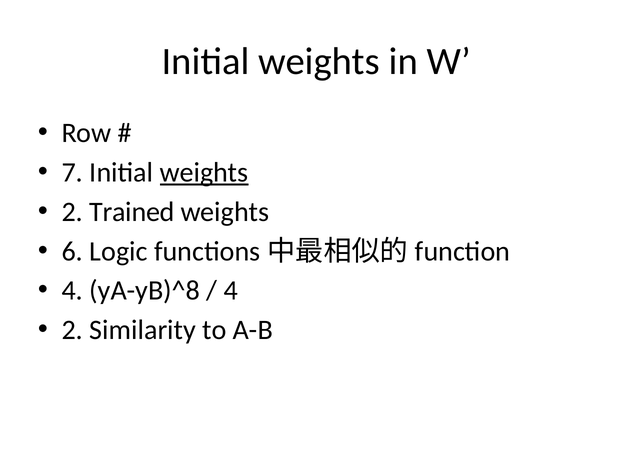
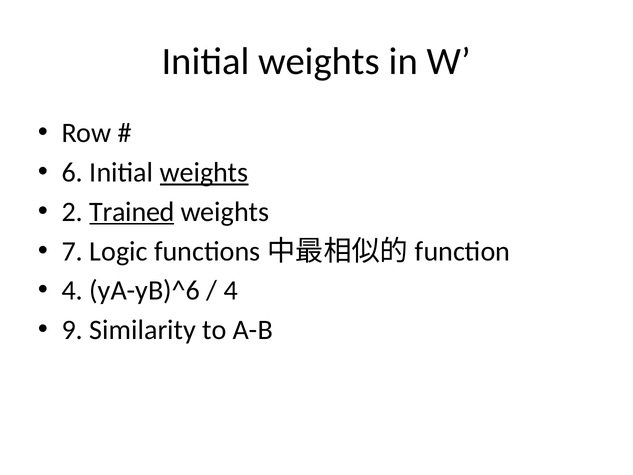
7: 7 -> 6 (72, 172)
Trained underline: none -> present (132, 212)
6: 6 -> 7 (72, 251)
yA-yB)^8: yA-yB)^8 -> yA-yB)^6 (145, 291)
2: 2 -> 9 (72, 330)
